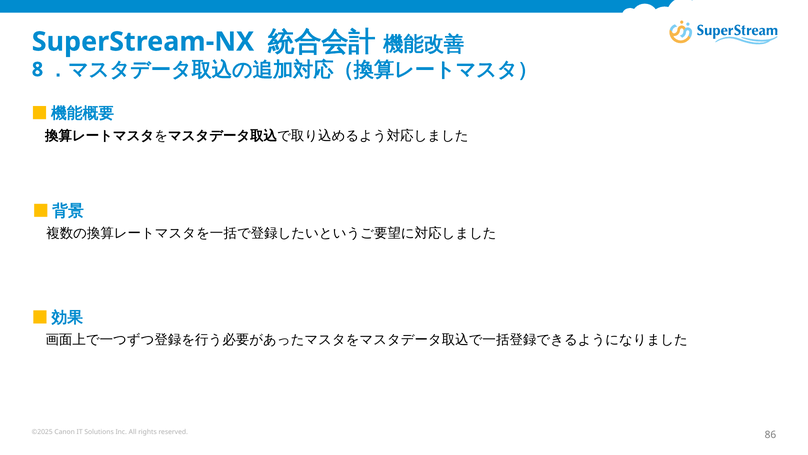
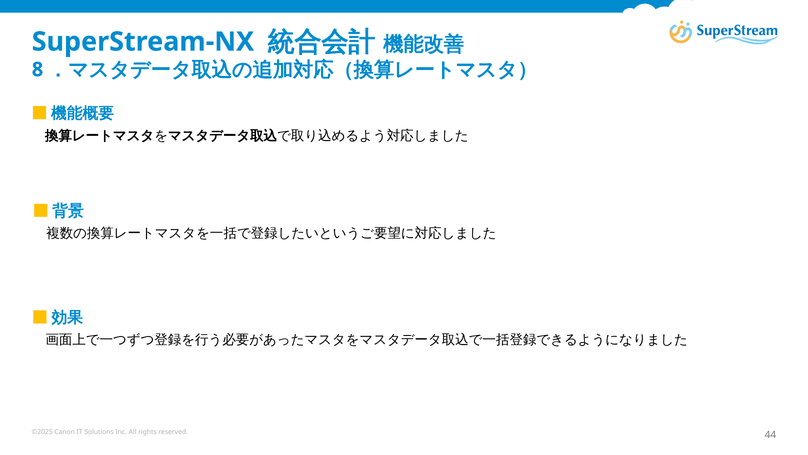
86: 86 -> 44 (770, 434)
